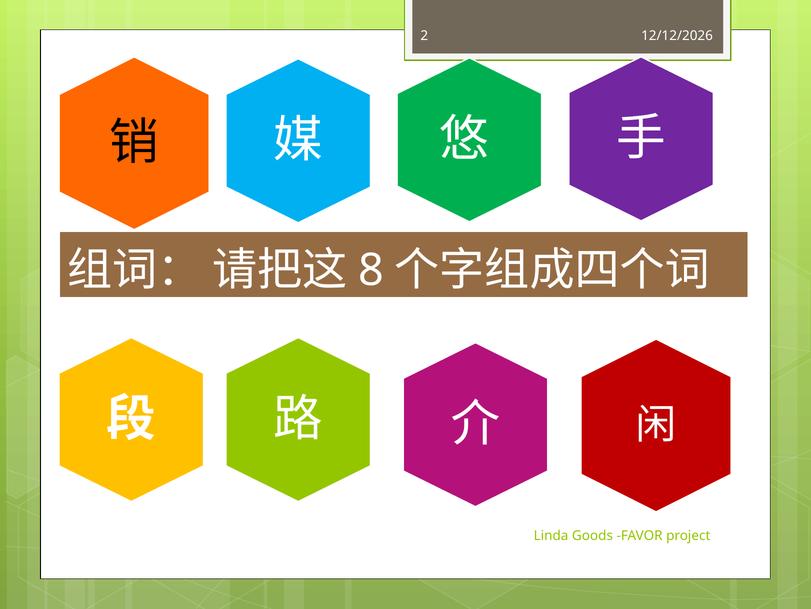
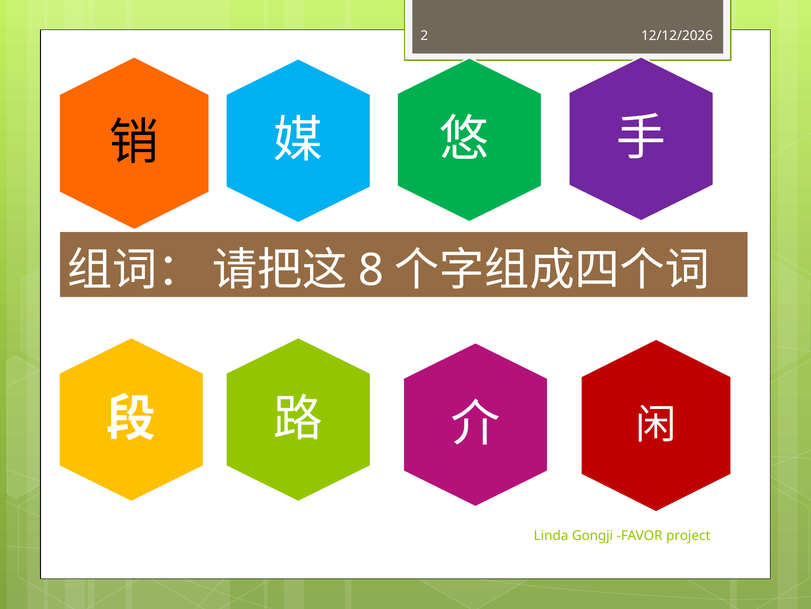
Goods: Goods -> Gongji (592, 535)
